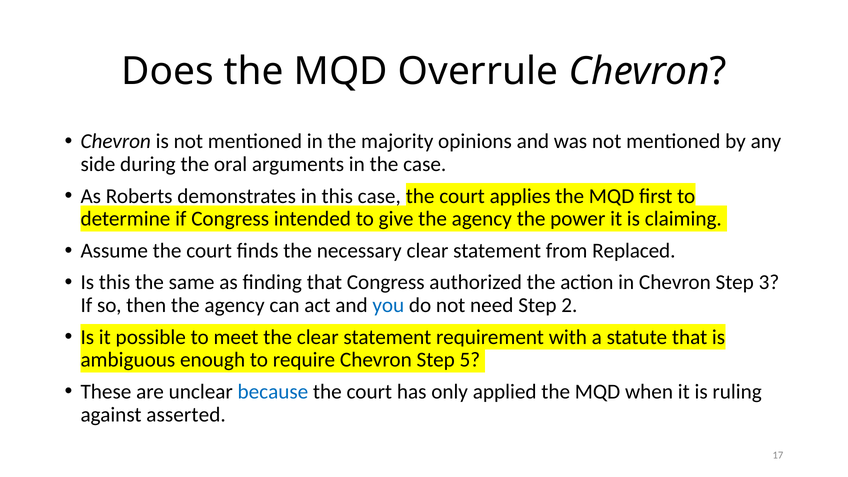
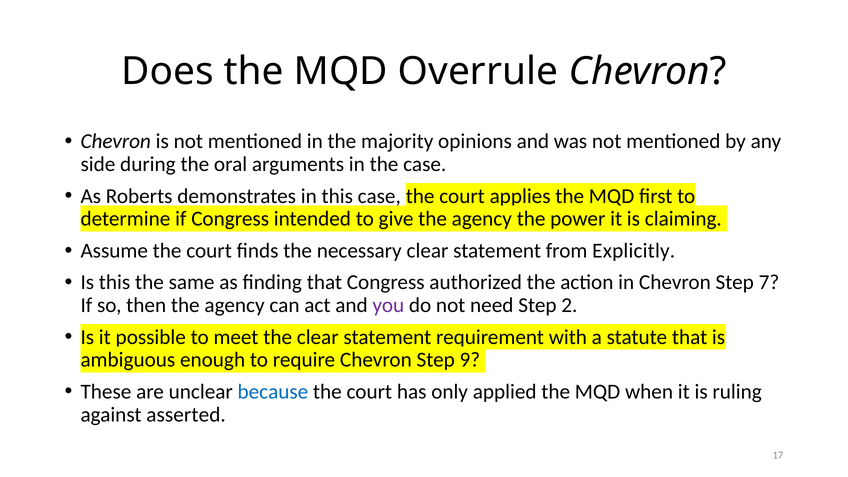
Replaced: Replaced -> Explicitly (634, 251)
3: 3 -> 7 (769, 282)
you colour: blue -> purple (388, 305)
5: 5 -> 9 (470, 360)
